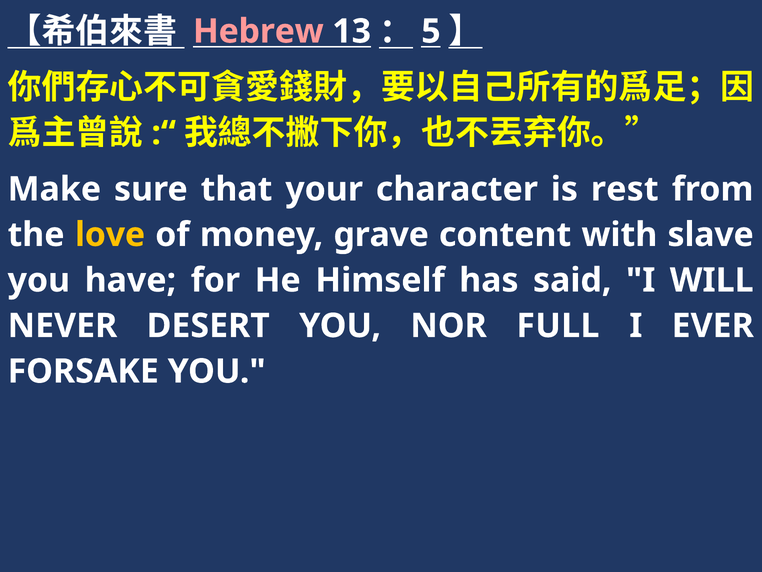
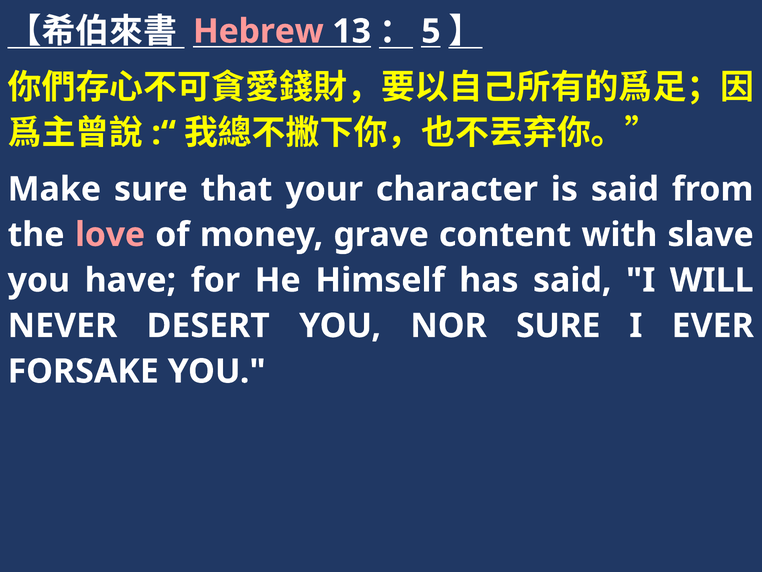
is rest: rest -> said (625, 189)
love colour: yellow -> pink (110, 235)
NOR FULL: FULL -> SURE (558, 326)
